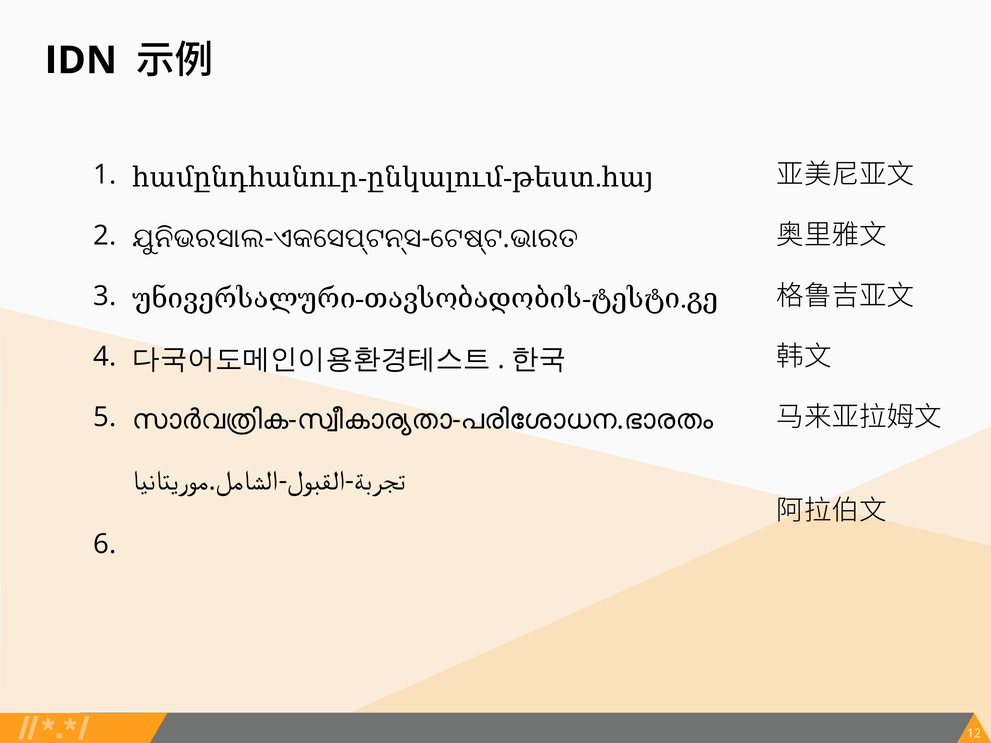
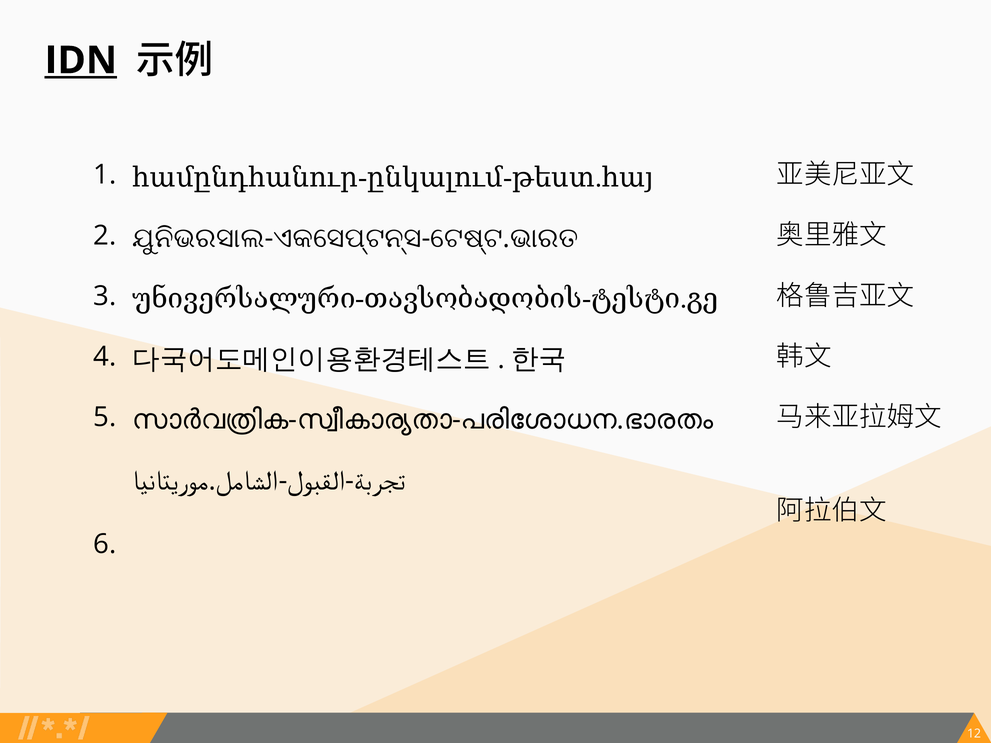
IDN underline: none -> present (81, 61)
